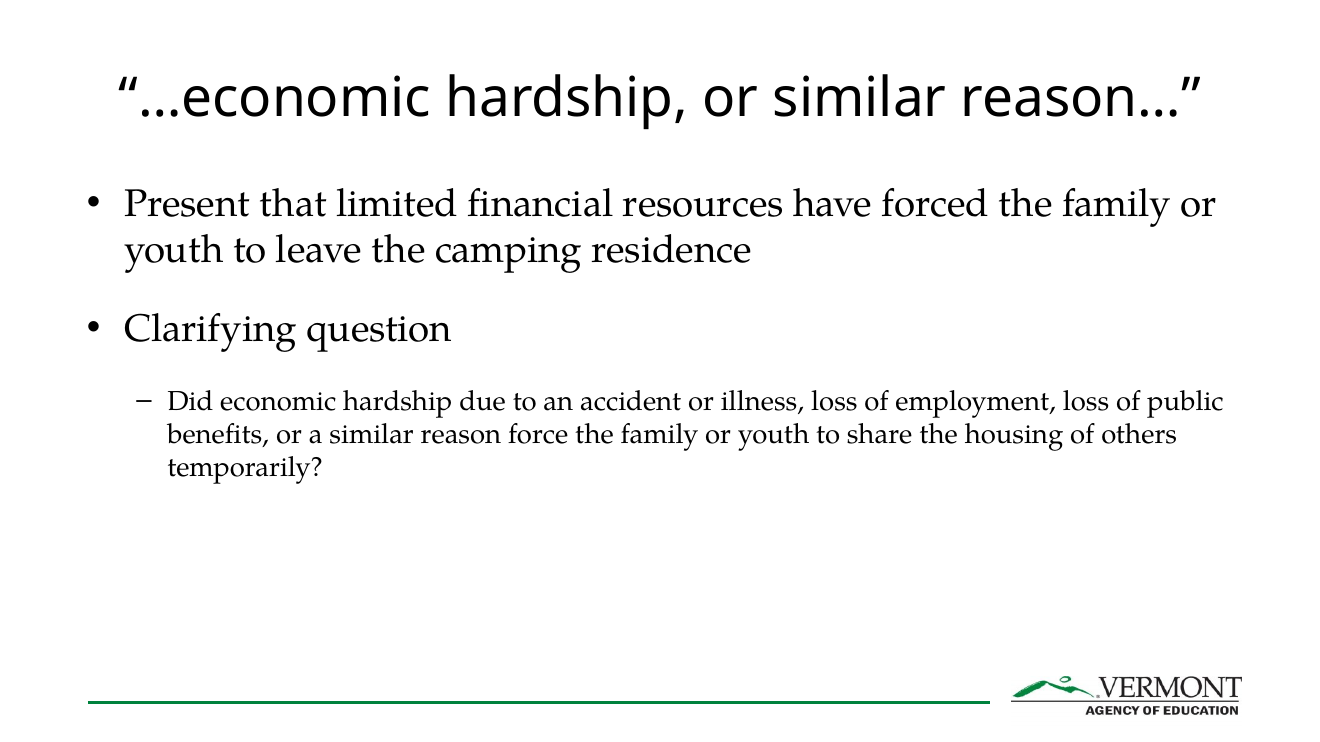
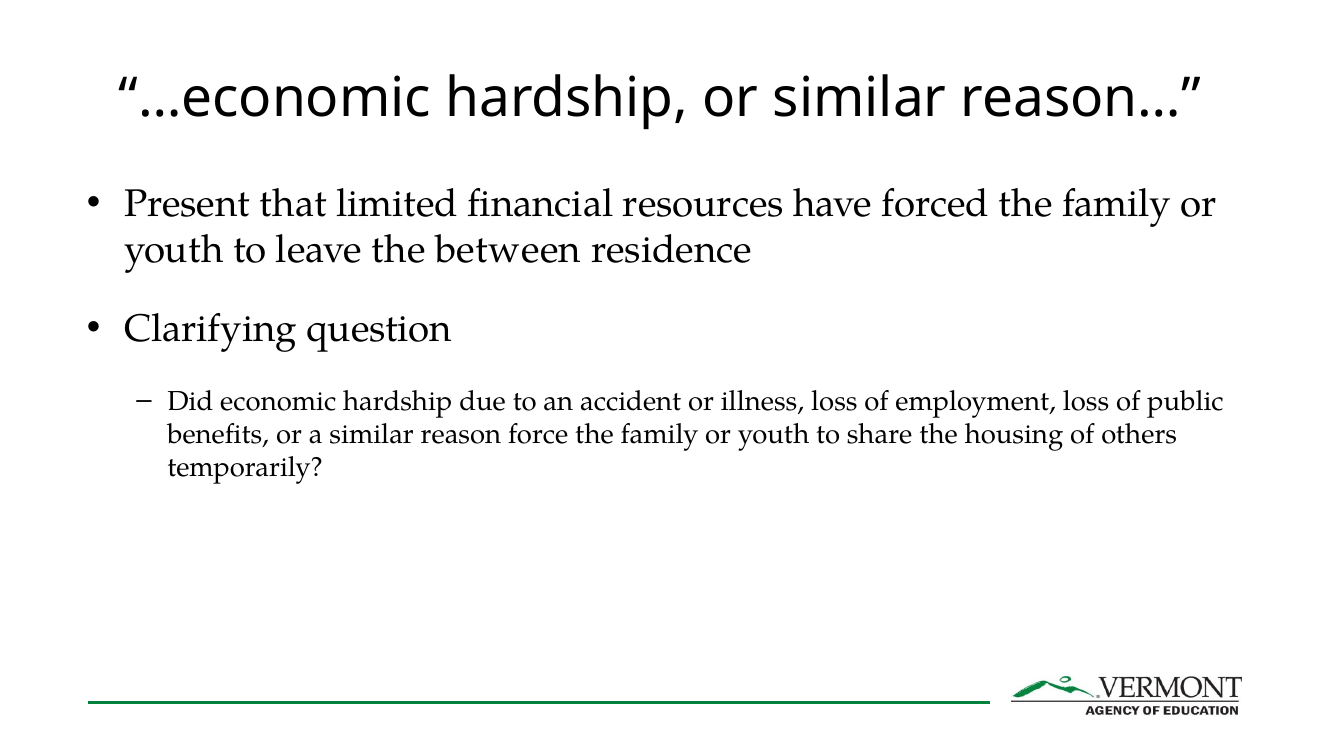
camping: camping -> between (508, 250)
